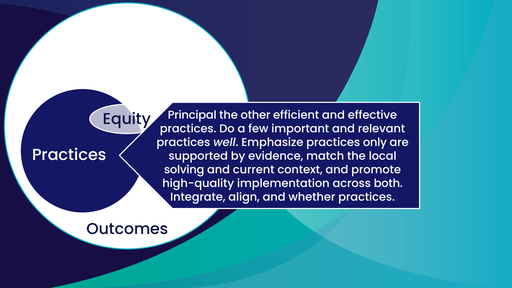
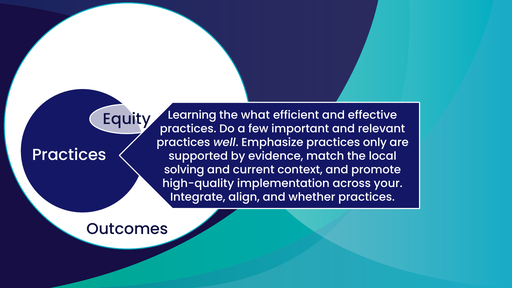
Principal: Principal -> Learning (192, 115)
other: other -> what (255, 115)
both: both -> your (388, 184)
